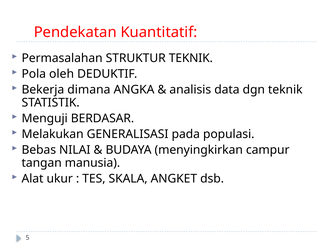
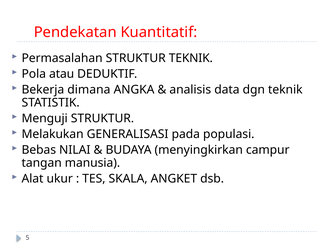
oleh: oleh -> atau (62, 74)
Menguji BERDASAR: BERDASAR -> STRUKTUR (102, 118)
